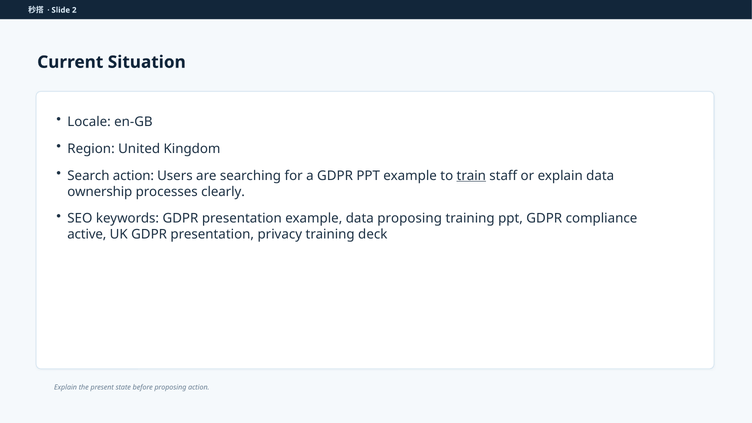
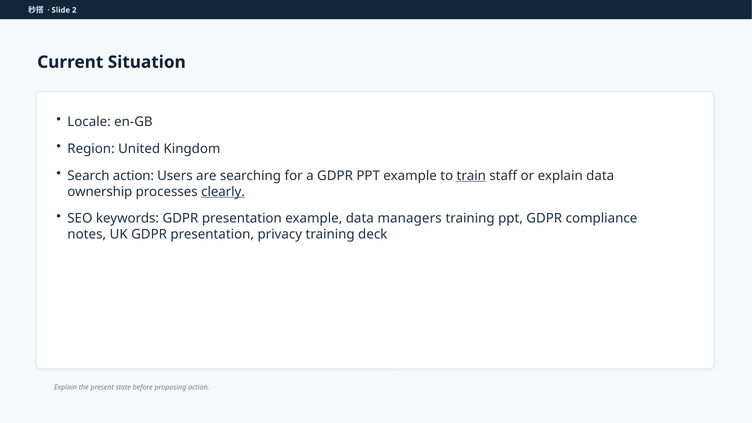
clearly underline: none -> present (223, 192)
data proposing: proposing -> managers (410, 219)
active: active -> notes (87, 235)
